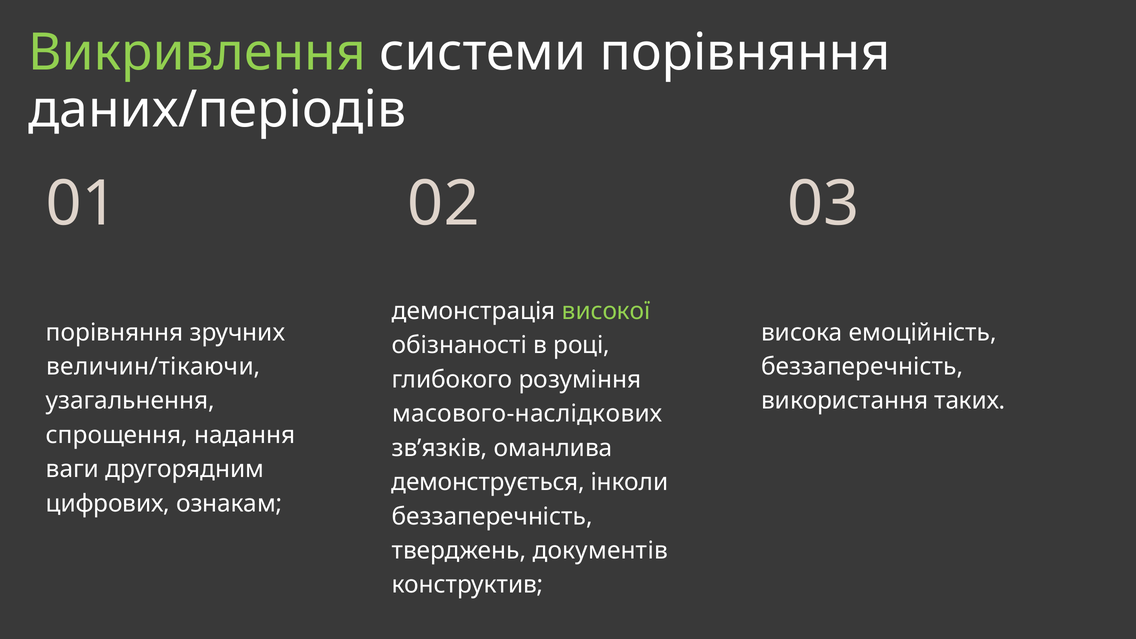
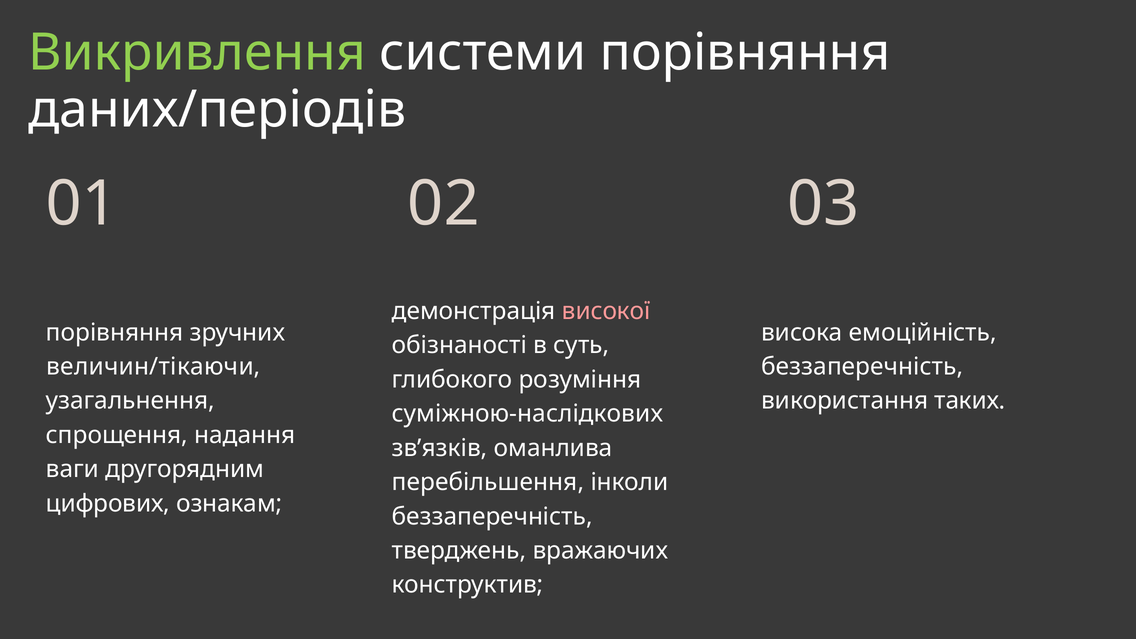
високої colour: light green -> pink (606, 311)
році: році -> суть (581, 345)
масового-наслідкових: масового-наслідкових -> суміжною-наслідкових (527, 414)
демонструється: демонструється -> перебільшення (488, 482)
документів: документів -> вражаючих (600, 551)
